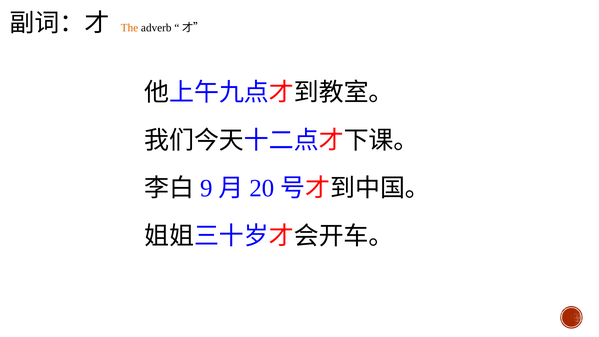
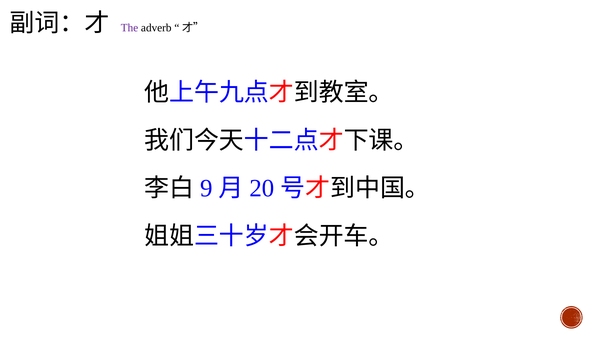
The colour: orange -> purple (130, 28)
